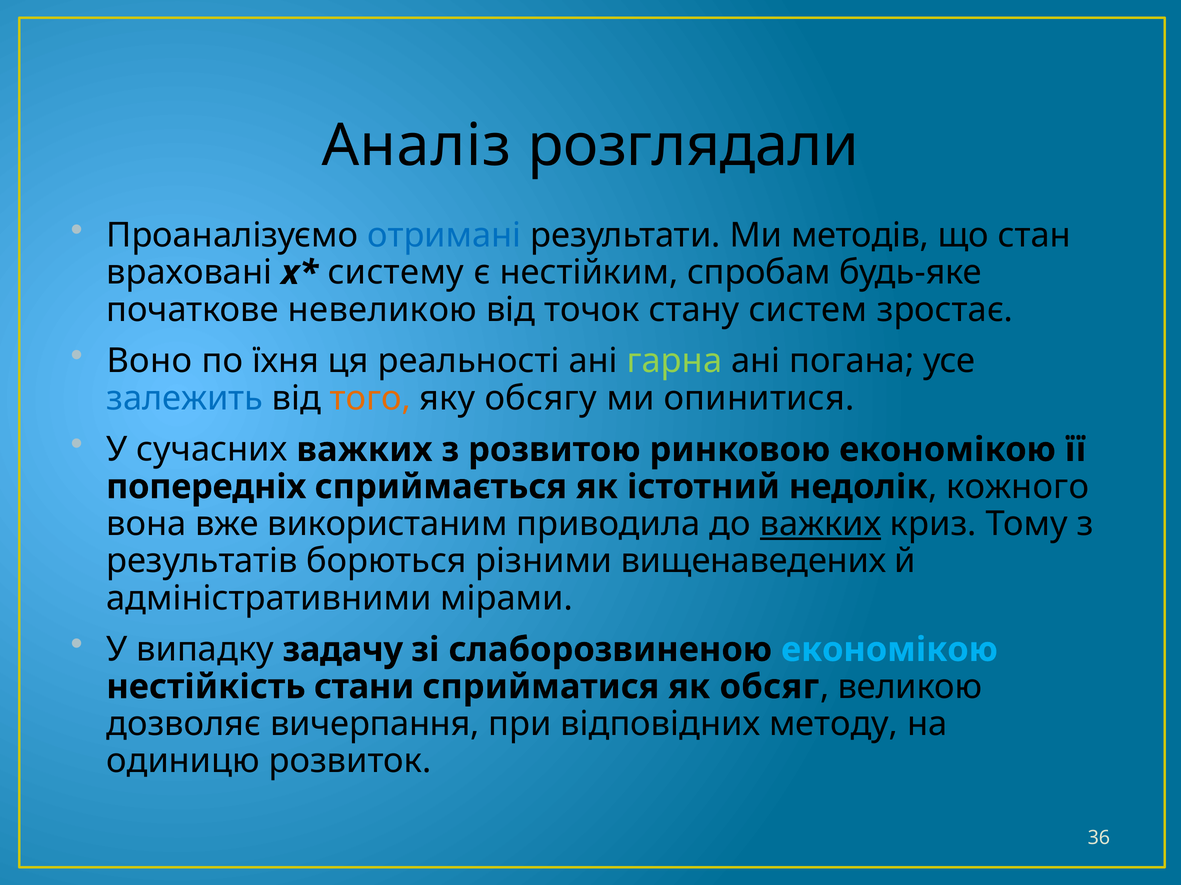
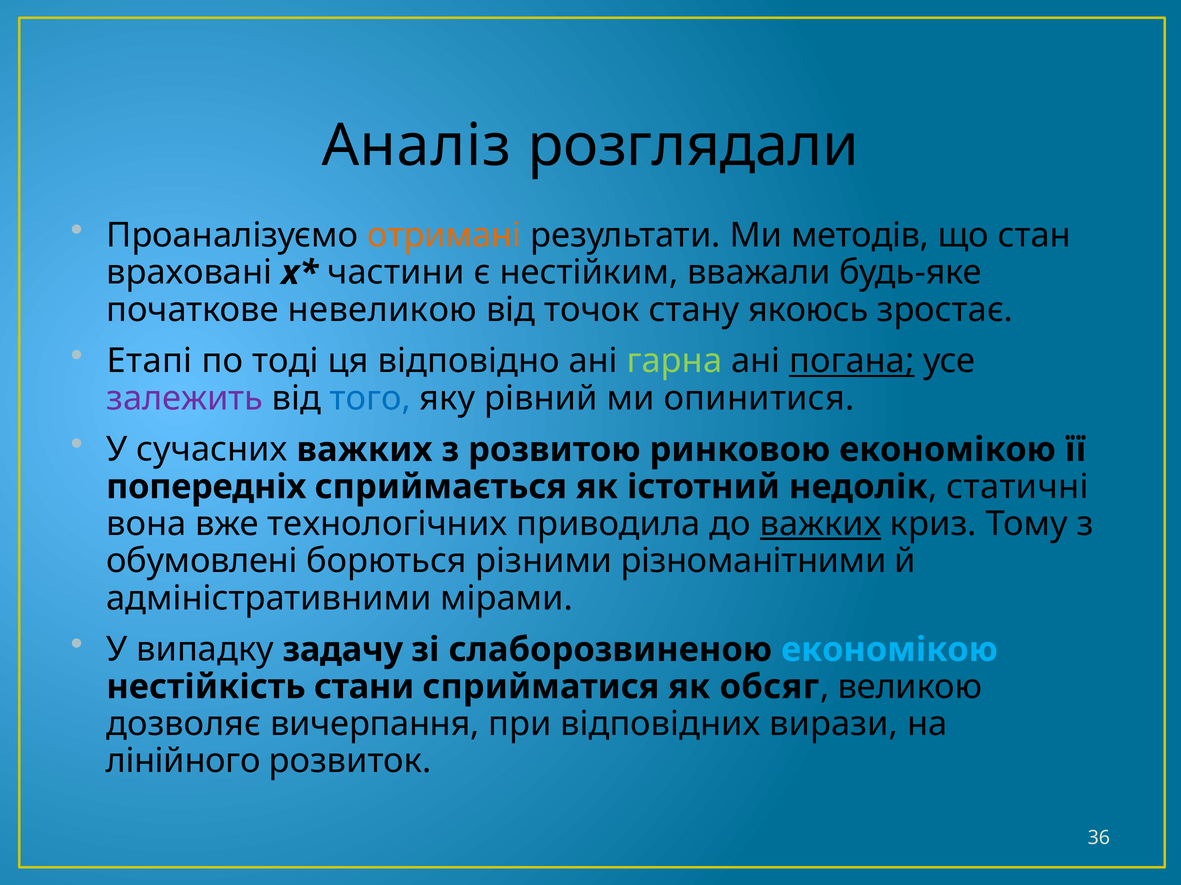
отримані colour: blue -> orange (444, 236)
систему: систему -> частини (396, 273)
спробам: спробам -> вважали (759, 273)
систем: систем -> якоюсь (808, 310)
Воно: Воно -> Етапі (149, 361)
їхня: їхня -> тоді (285, 361)
реальності: реальності -> відповідно (469, 361)
погана underline: none -> present (852, 361)
залежить colour: blue -> purple (185, 399)
того colour: orange -> blue (370, 399)
обсягу: обсягу -> рівний (541, 399)
кожного: кожного -> статичні (1018, 487)
використаним: використаним -> технологічних (387, 524)
результатів: результатів -> обумовлені (202, 562)
вищенаведених: вищенаведених -> різноманітними (753, 562)
методу: методу -> вирази (834, 725)
одиницю: одиницю -> лінійного (183, 762)
